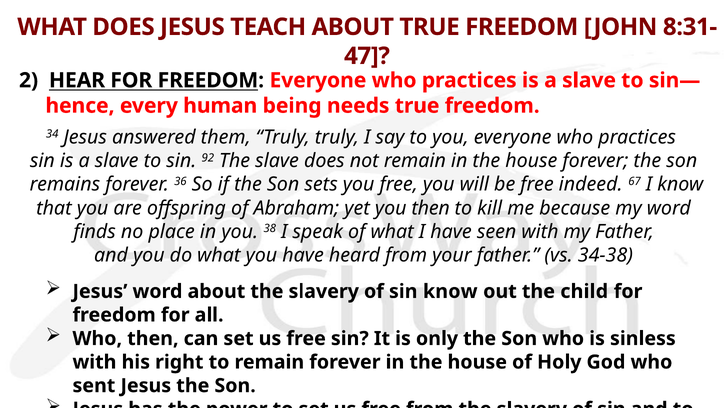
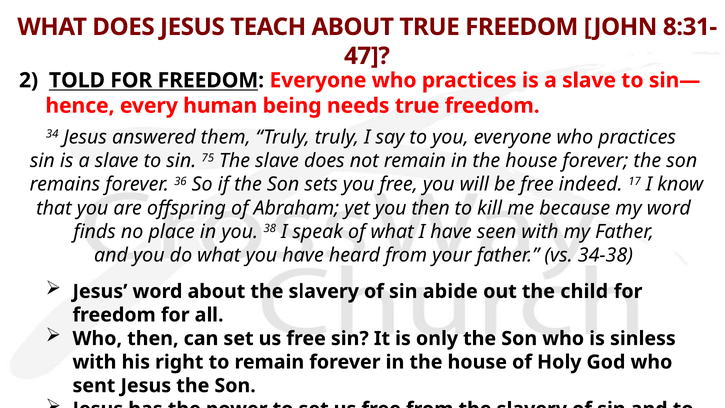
HEAR: HEAR -> TOLD (77, 80)
92: 92 -> 75 (208, 158)
67: 67 -> 17 (635, 181)
sin know: know -> abide (450, 291)
